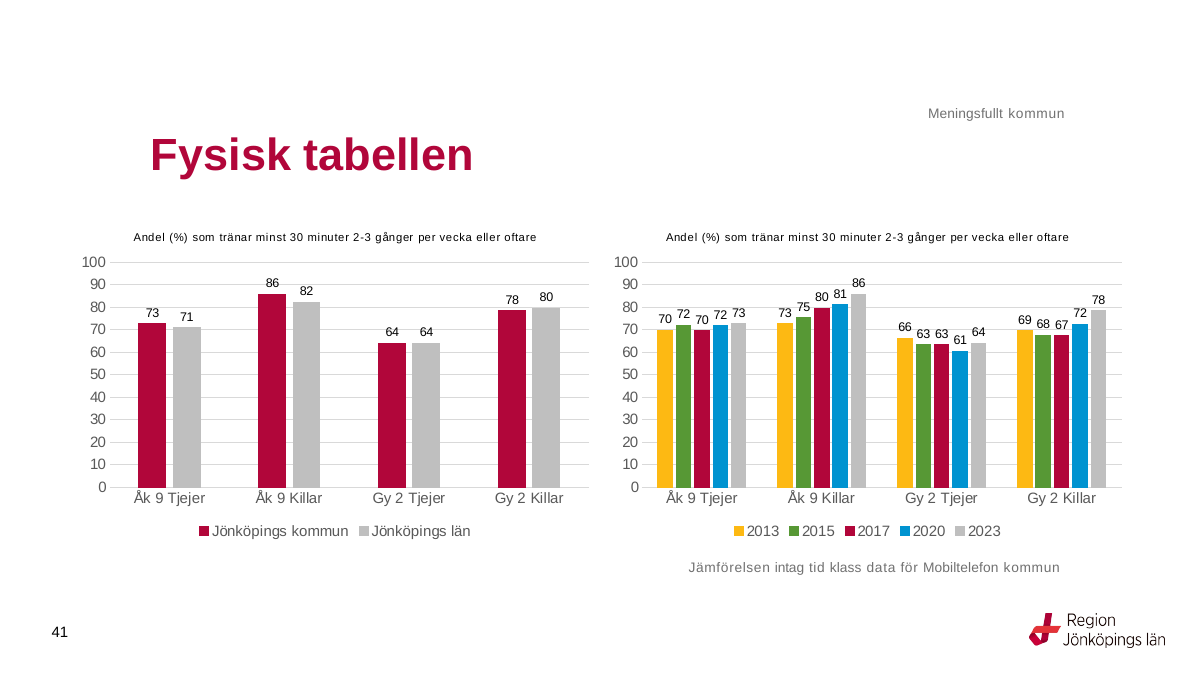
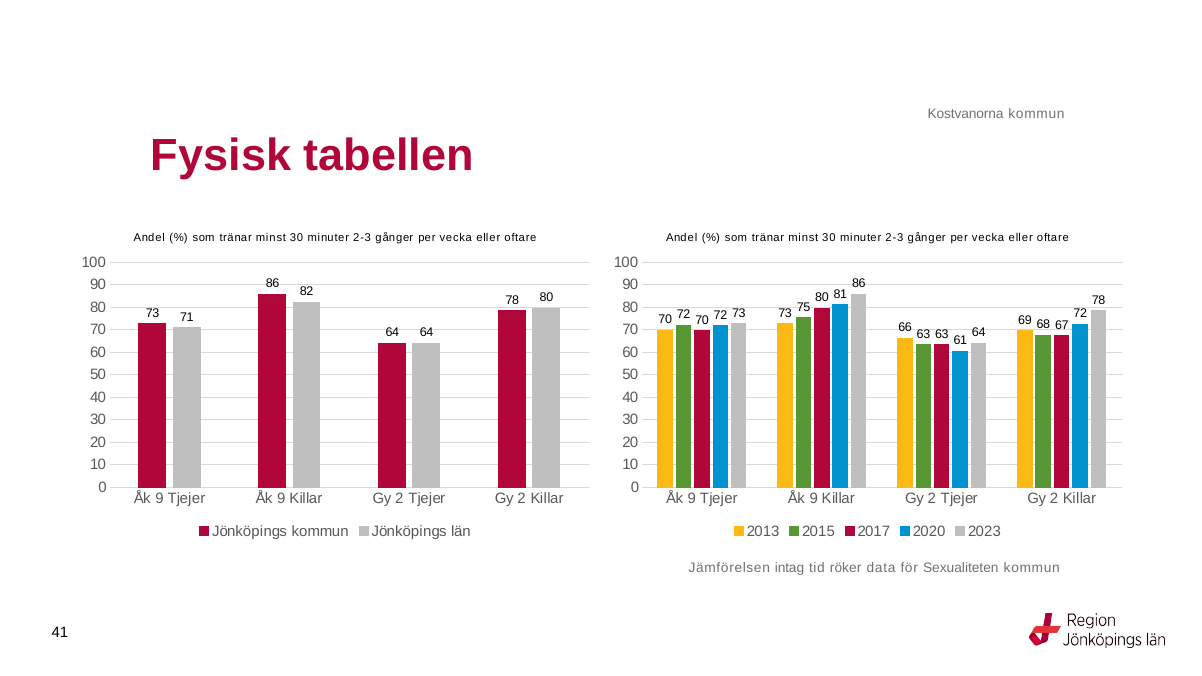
Meningsfullt: Meningsfullt -> Kostvanorna (966, 114)
klass: klass -> röker (846, 568)
Mobiltelefon: Mobiltelefon -> Sexualiteten (961, 568)
